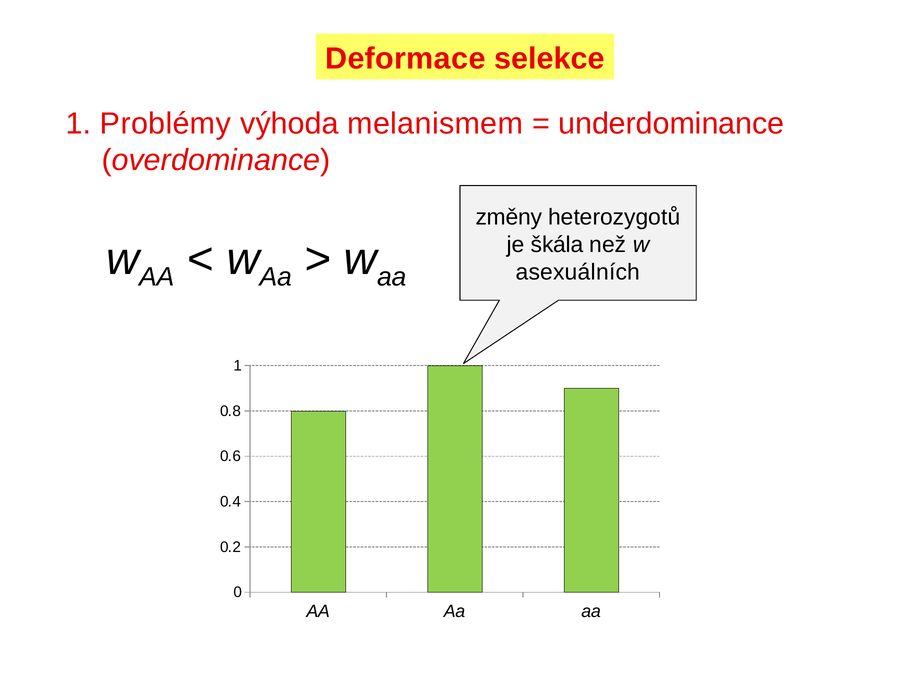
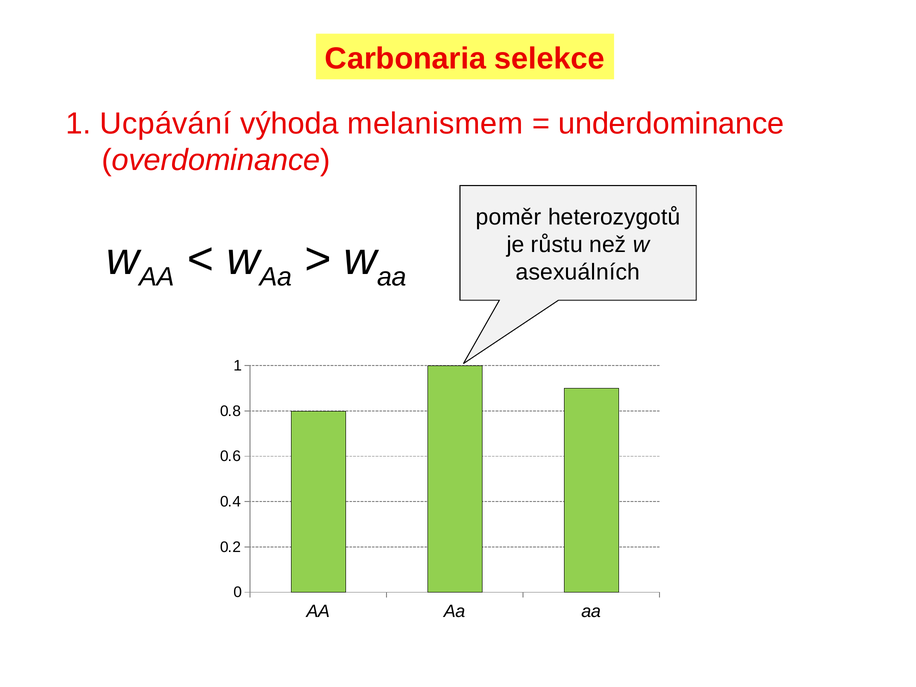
Deformace: Deformace -> Carbonaria (406, 59)
Problémy: Problémy -> Ucpávání (165, 124)
změny: změny -> poměr (509, 217)
škála: škála -> růstu (557, 244)
